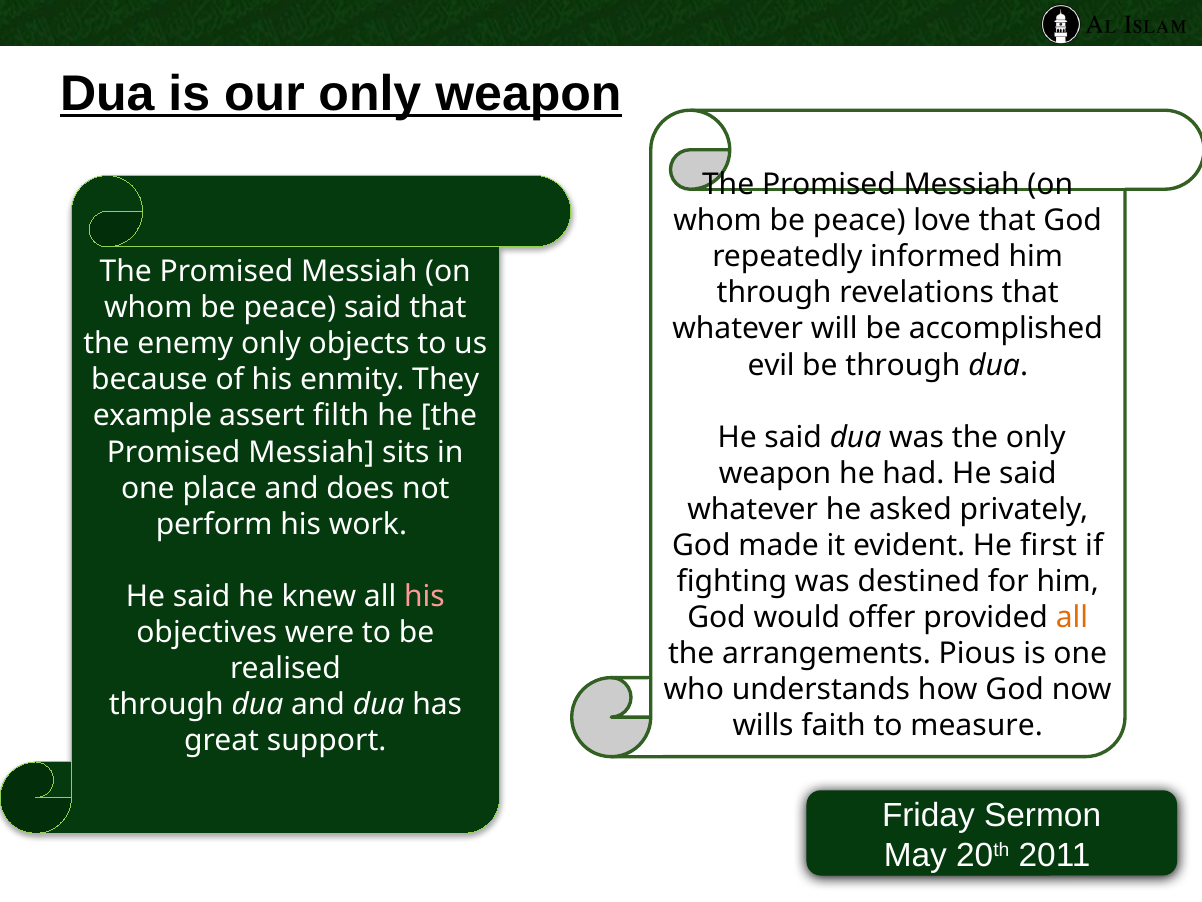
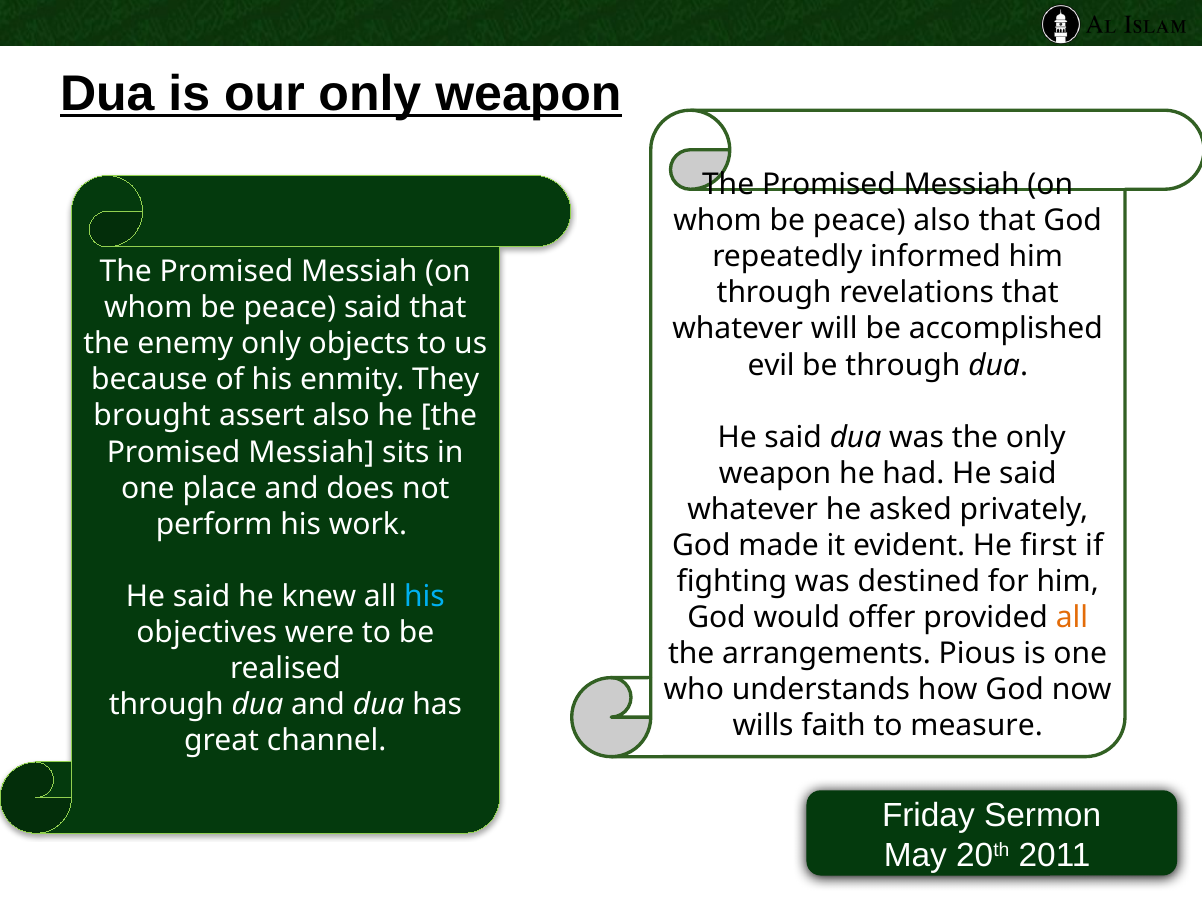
peace love: love -> also (942, 221)
example: example -> brought (152, 416)
assert filth: filth -> also (341, 416)
his colour: pink -> light blue (424, 596)
support: support -> channel (327, 740)
